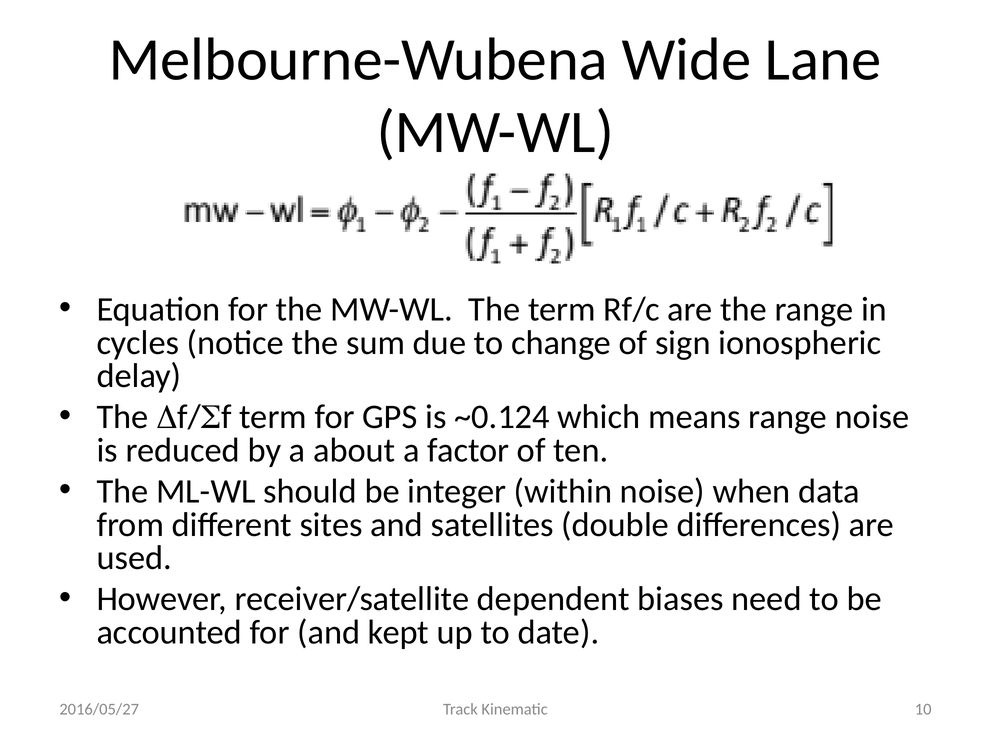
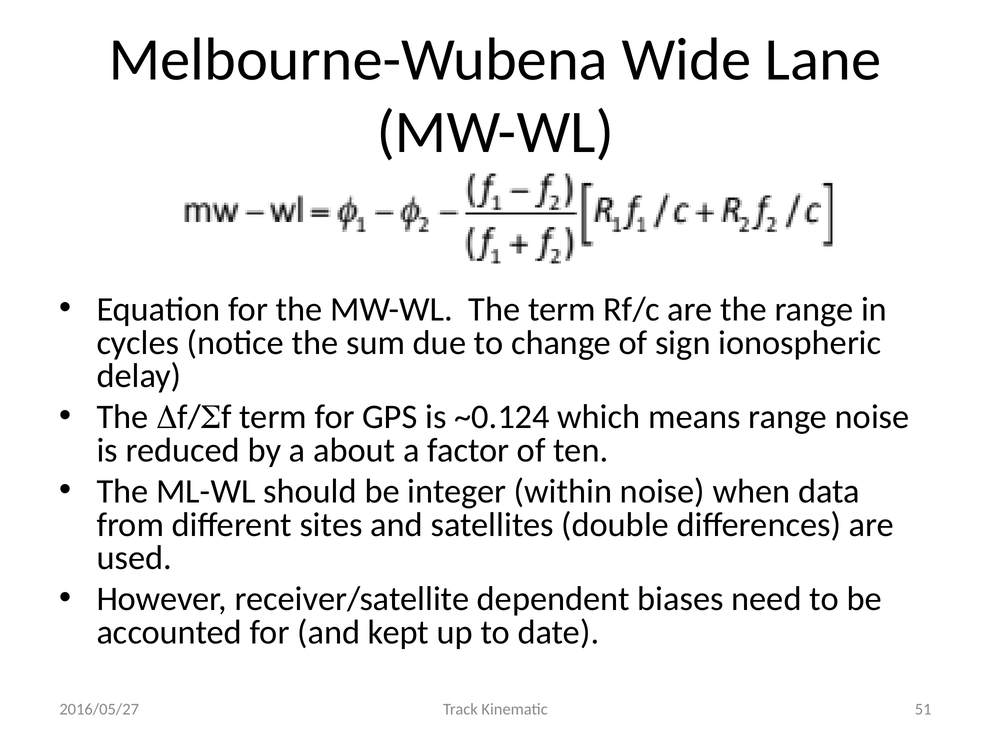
10: 10 -> 51 (923, 710)
